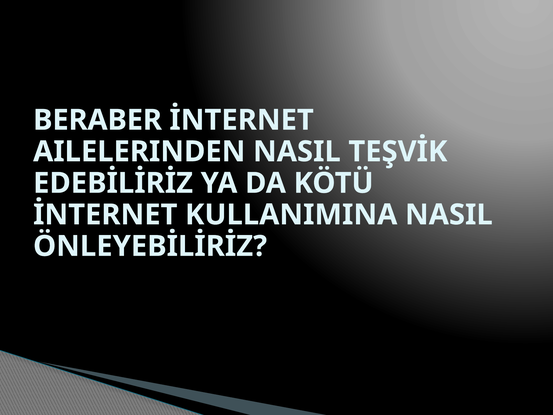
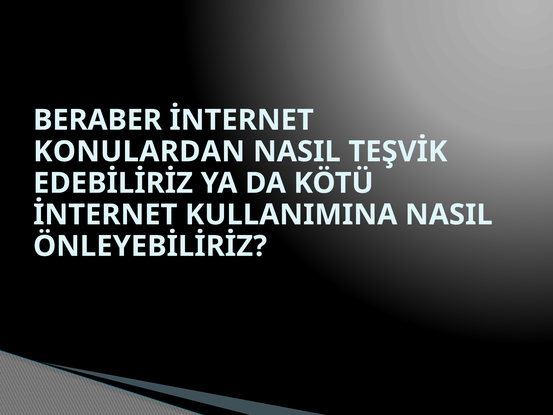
AILELERINDEN: AILELERINDEN -> KONULARDAN (139, 152)
